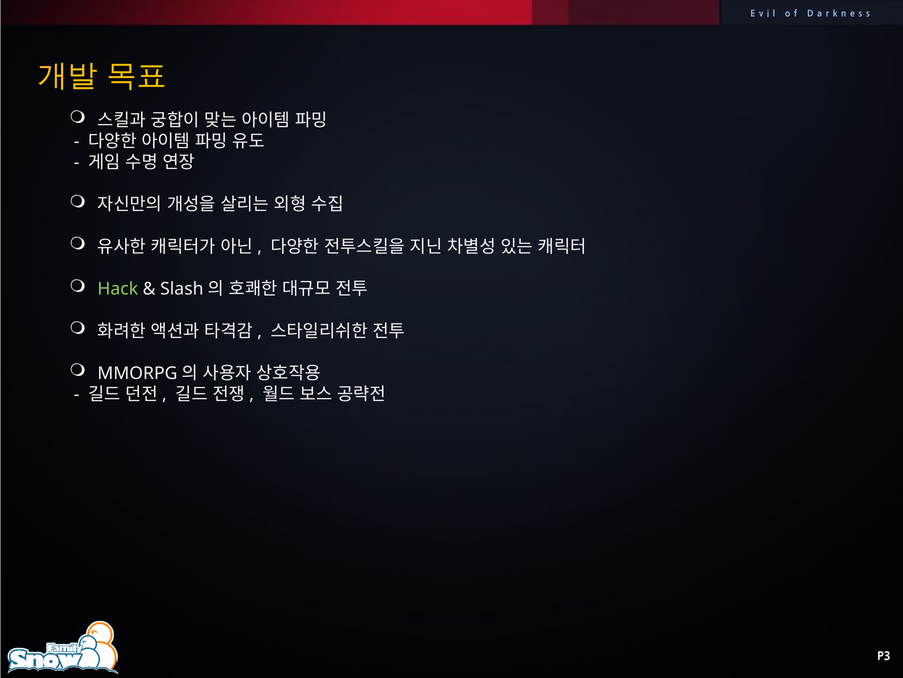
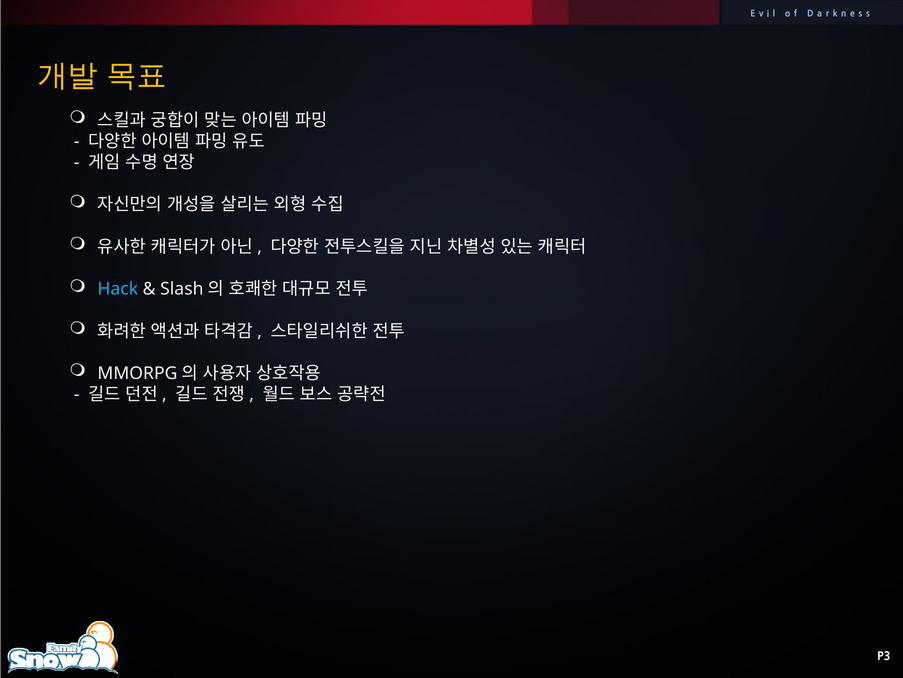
Hack colour: light green -> light blue (118, 289)
